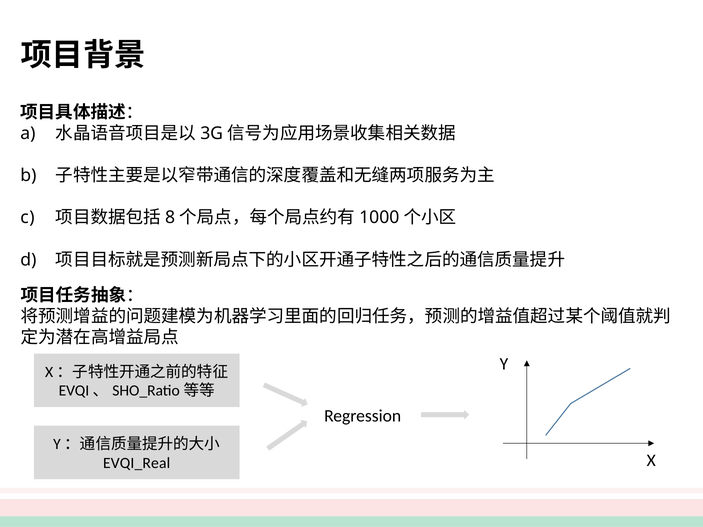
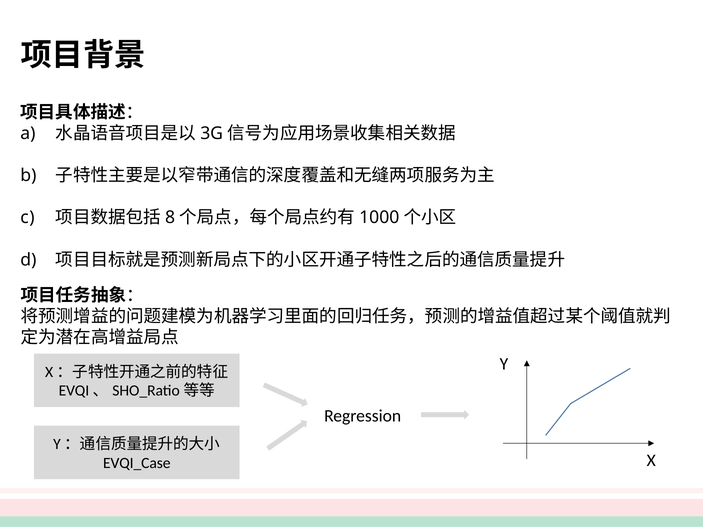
EVQI_Real: EVQI_Real -> EVQI_Case (137, 463)
